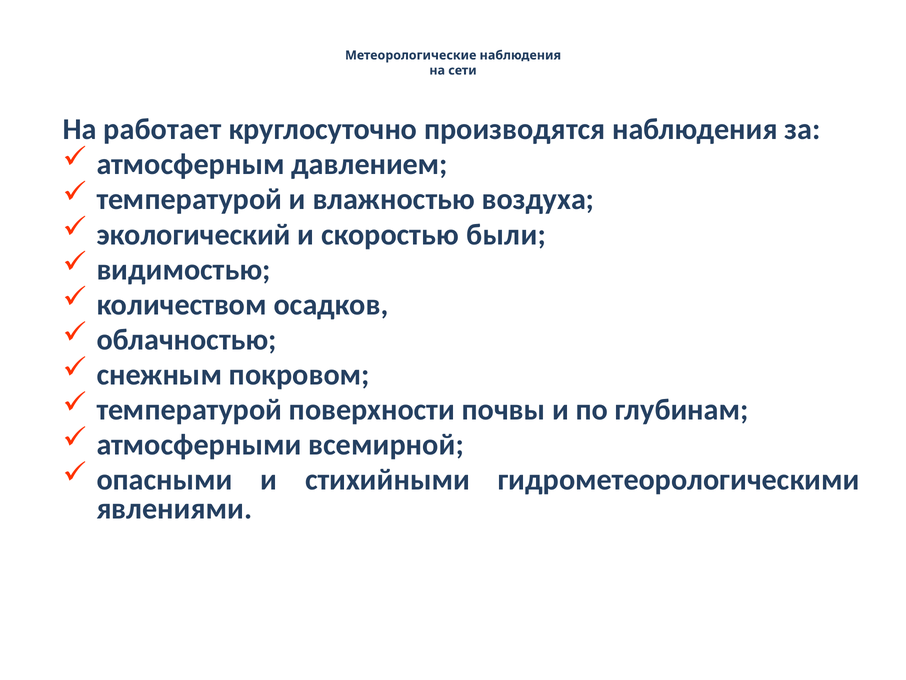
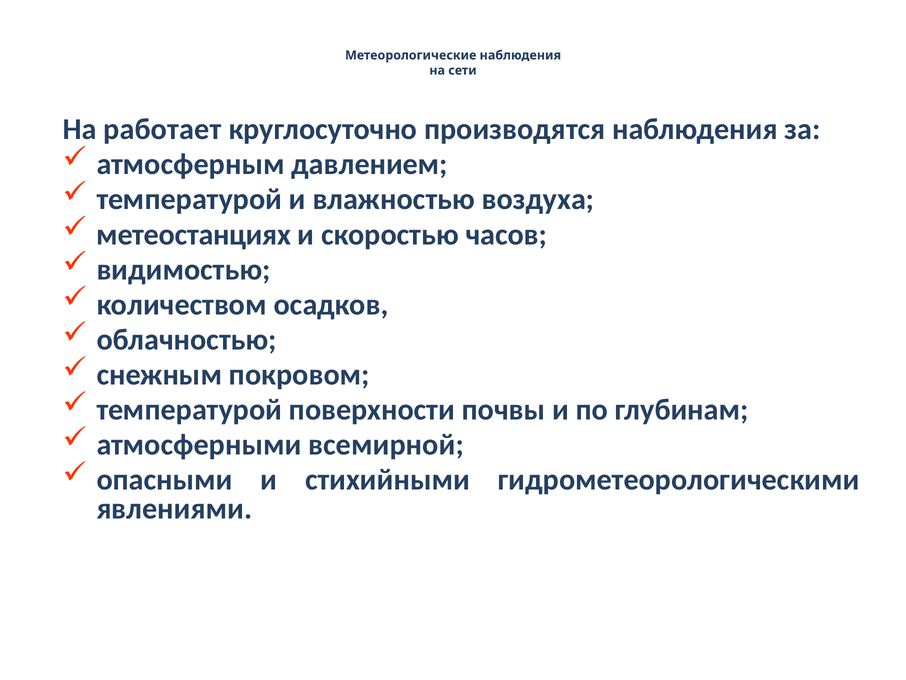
экологический: экологический -> метеостанциях (194, 234)
были: были -> часов (506, 234)
